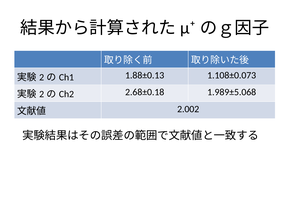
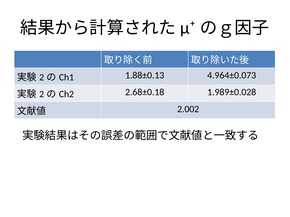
1.108±0.073: 1.108±0.073 -> 4.964±0.073 (232, 75)
1.989±5.068: 1.989±5.068 -> 1.989±0.028 (232, 92)
